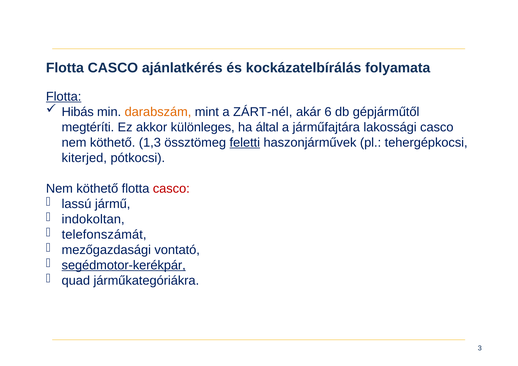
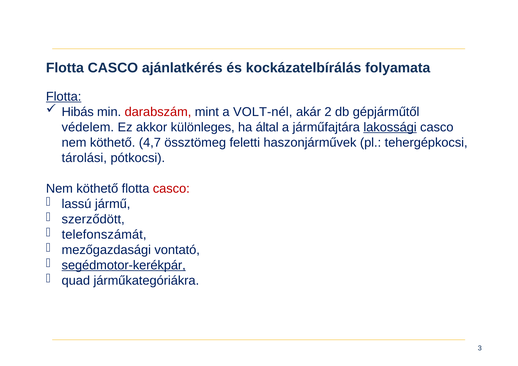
darabszám colour: orange -> red (158, 112)
ZÁRT-nél: ZÁRT-nél -> VOLT-nél (263, 112)
6: 6 -> 2 (328, 112)
megtéríti: megtéríti -> védelem (88, 127)
lakossági underline: none -> present (390, 127)
1,3: 1,3 -> 4,7 (150, 143)
feletti underline: present -> none (245, 143)
kiterjed: kiterjed -> tárolási (84, 158)
indokoltan: indokoltan -> szerződött (93, 219)
